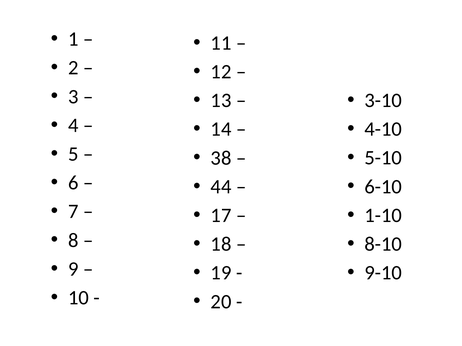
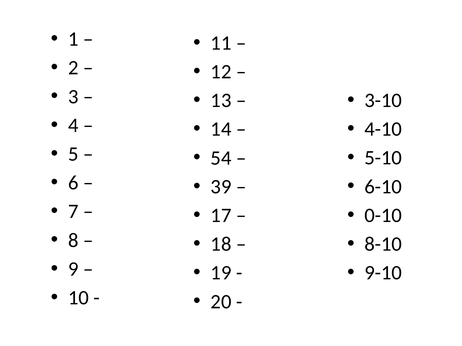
38: 38 -> 54 (221, 158)
44: 44 -> 39 (221, 187)
1-10: 1-10 -> 0-10 (383, 216)
